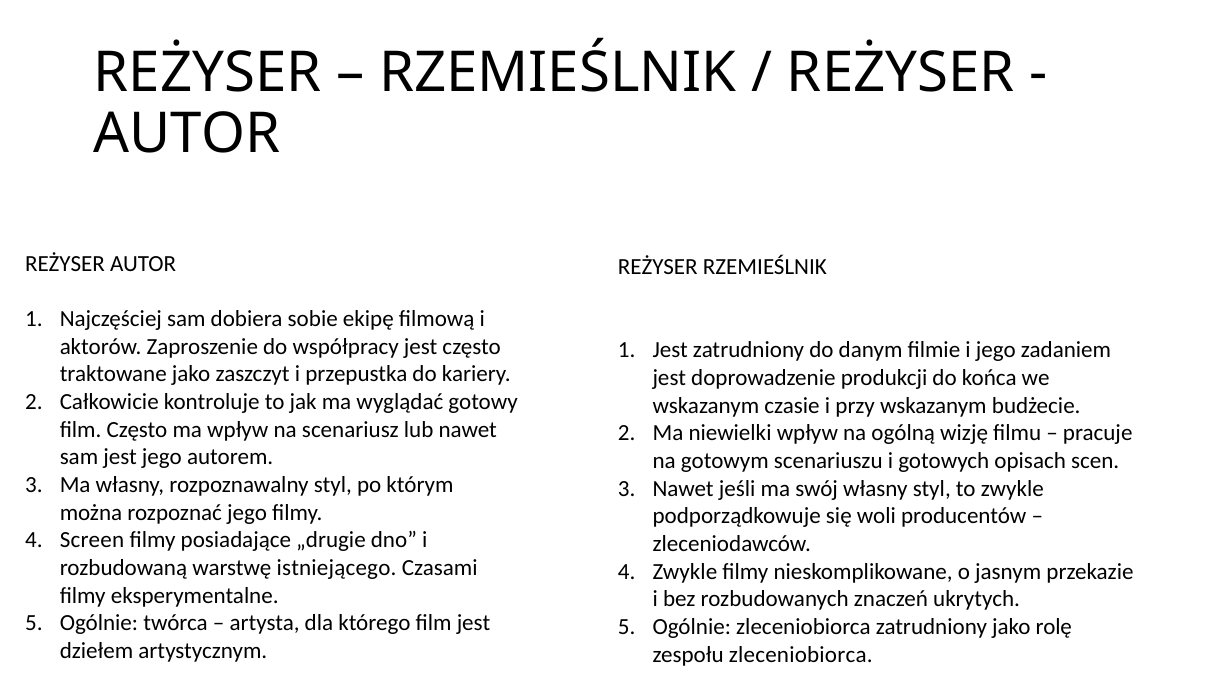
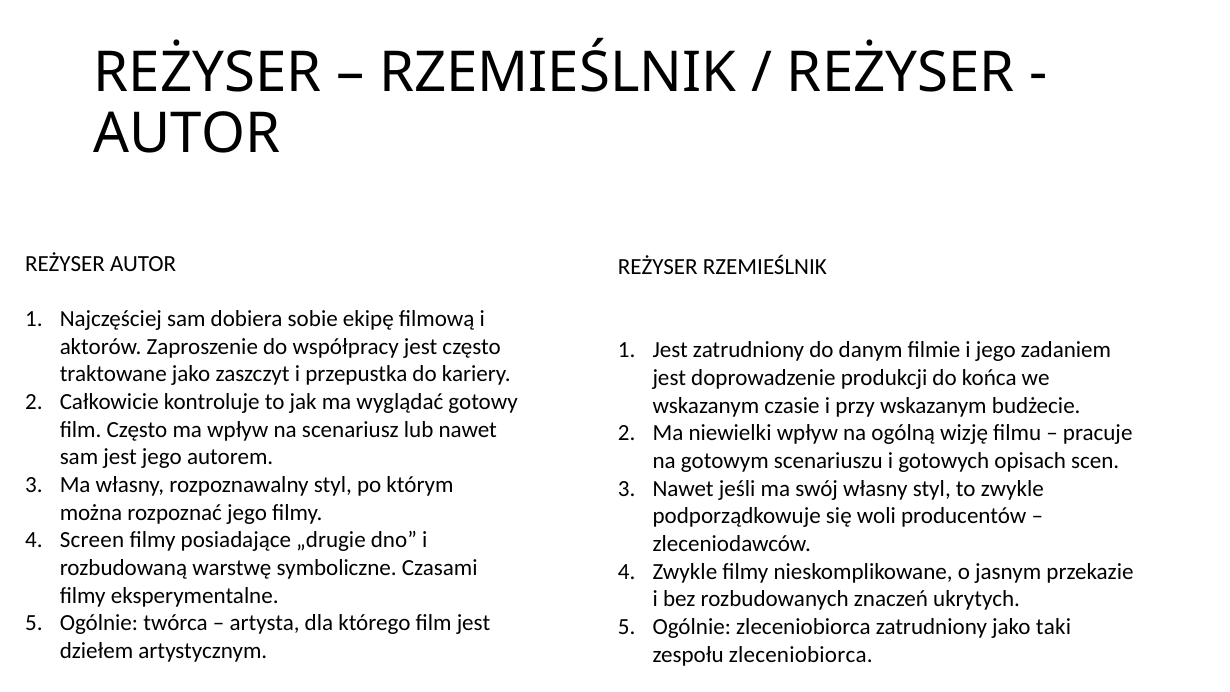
istniejącego: istniejącego -> symboliczne (337, 568)
rolę: rolę -> taki (1053, 627)
